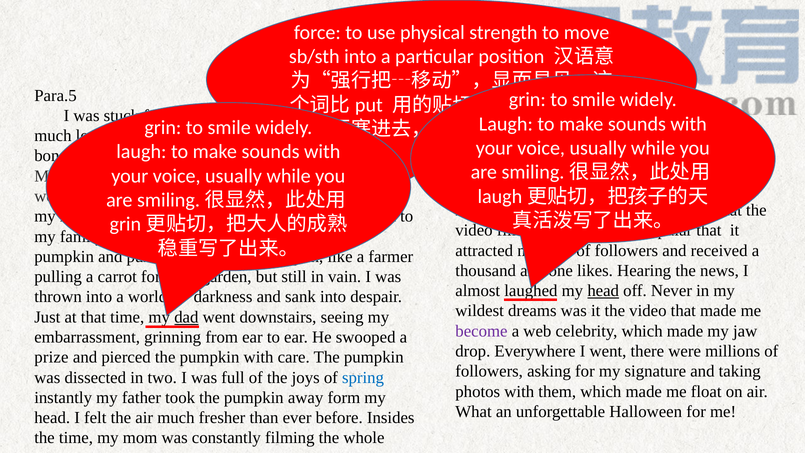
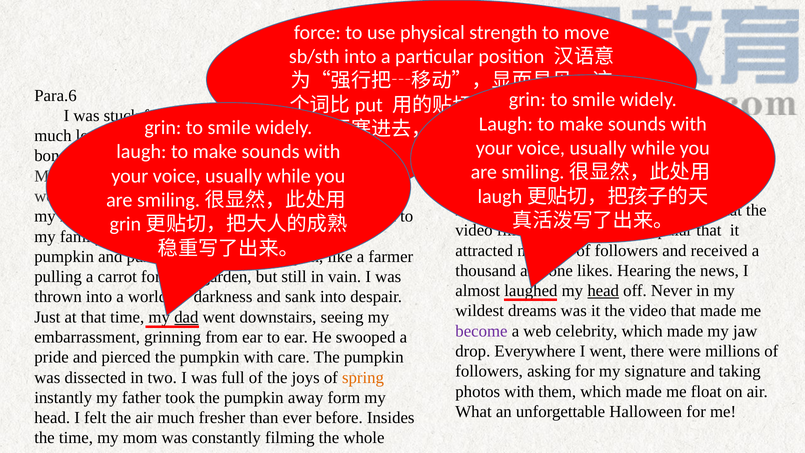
Para.5: Para.5 -> Para.6 (55, 95)
prize: prize -> pride (52, 357)
spring colour: blue -> orange (363, 377)
